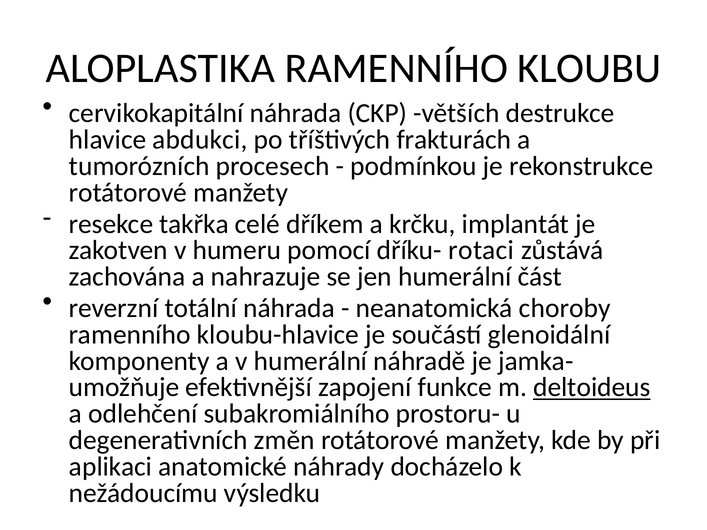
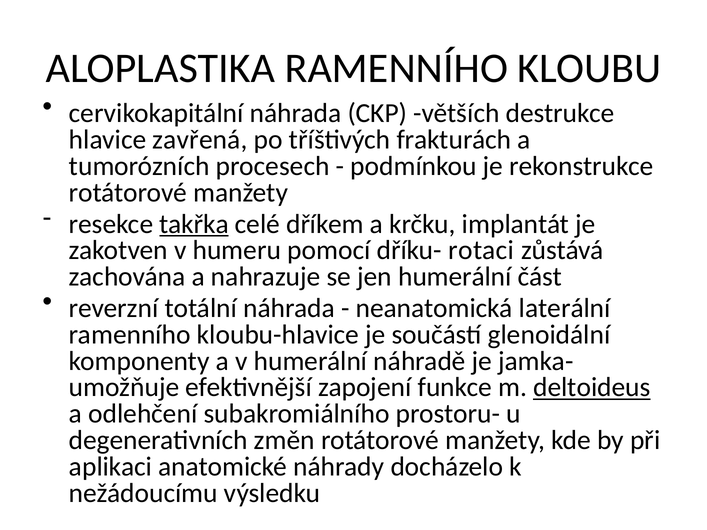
abdukci: abdukci -> zavřená (200, 140)
takřka underline: none -> present (194, 224)
choroby: choroby -> laterální (565, 308)
